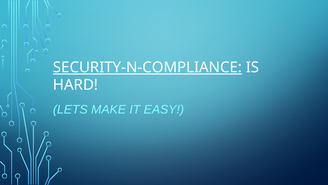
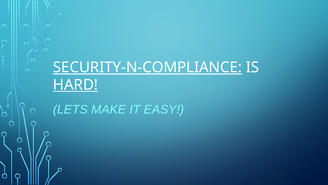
HARD underline: none -> present (75, 85)
